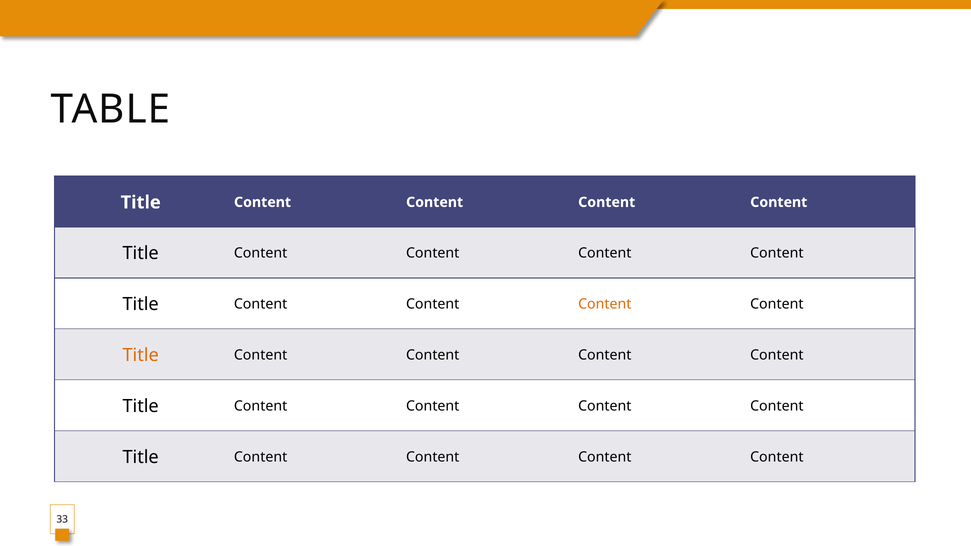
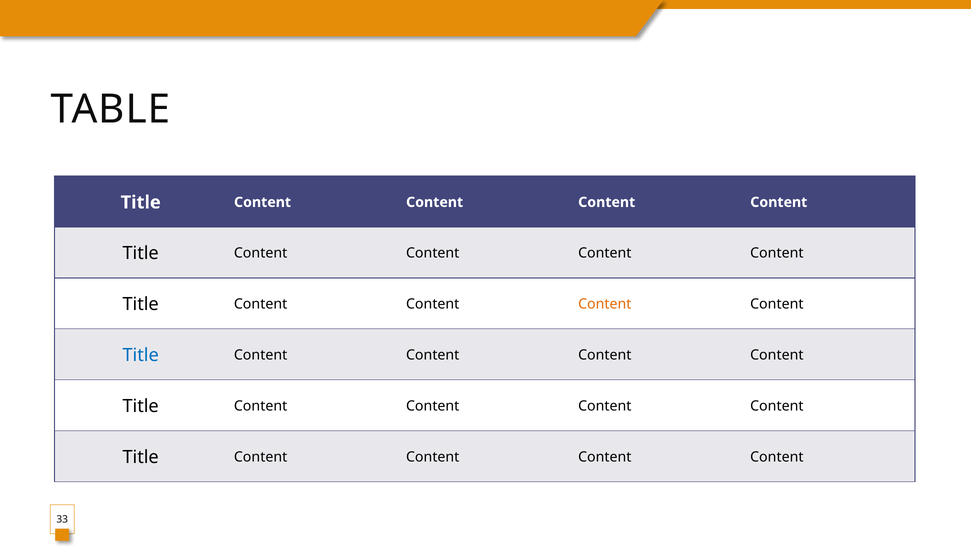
Title colour: orange -> blue (141, 355)
